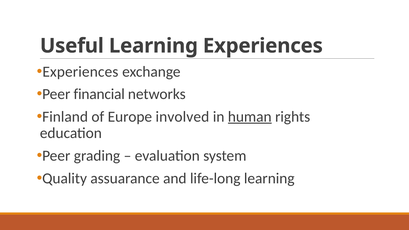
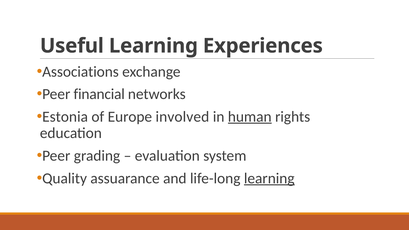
Experiences: Experiences -> Associations (80, 72)
Finland: Finland -> Estonia (65, 117)
learning underline: none -> present (269, 178)
